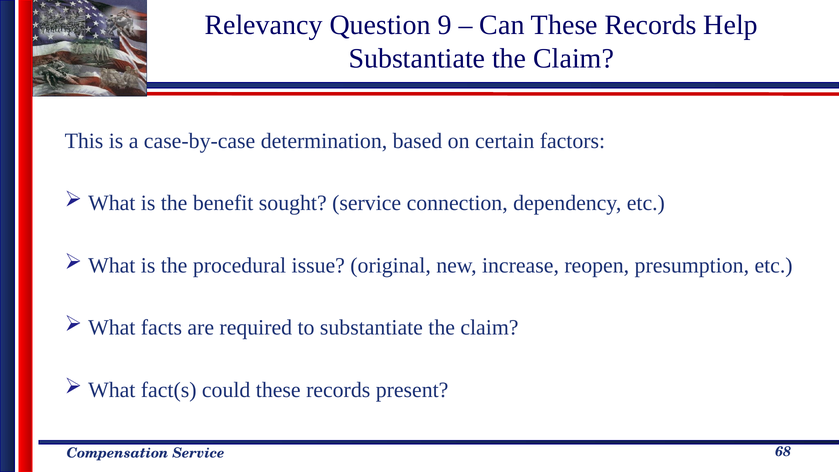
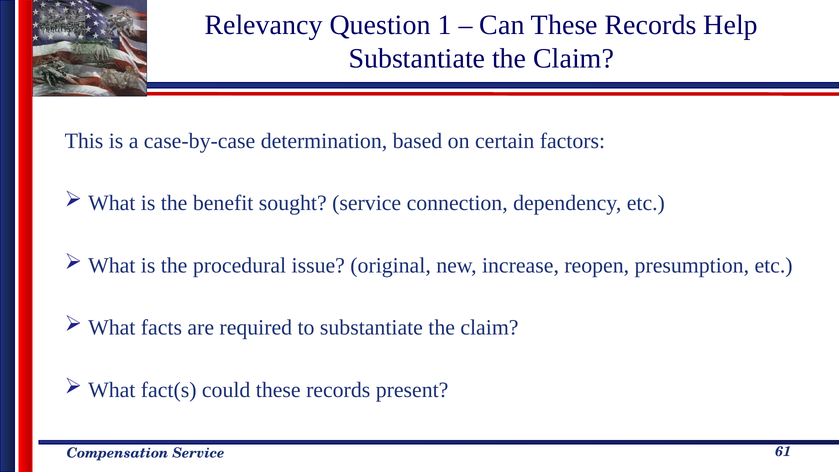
9: 9 -> 1 (445, 25)
68: 68 -> 61 (783, 452)
